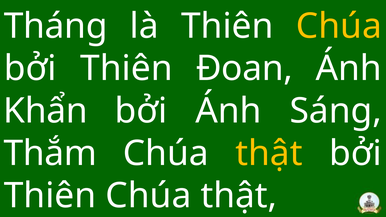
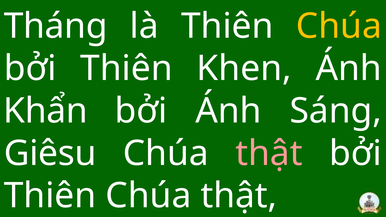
Đoan: Đoan -> Khen (244, 69)
Thắm: Thắm -> Giêsu (50, 153)
thật colour: yellow -> pink (269, 153)
